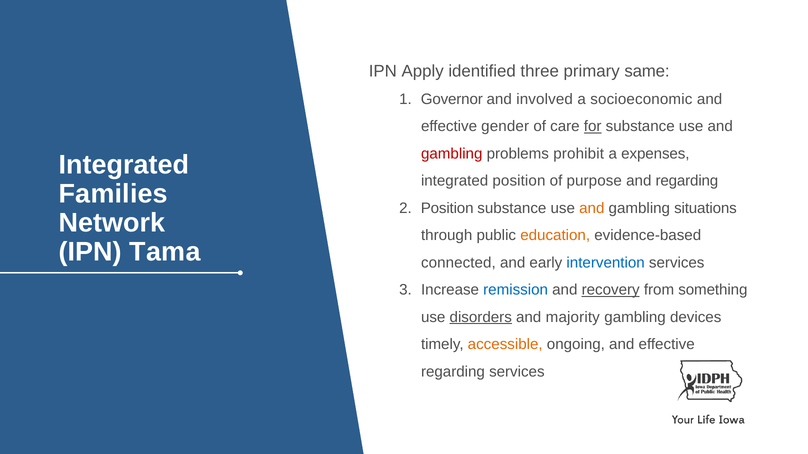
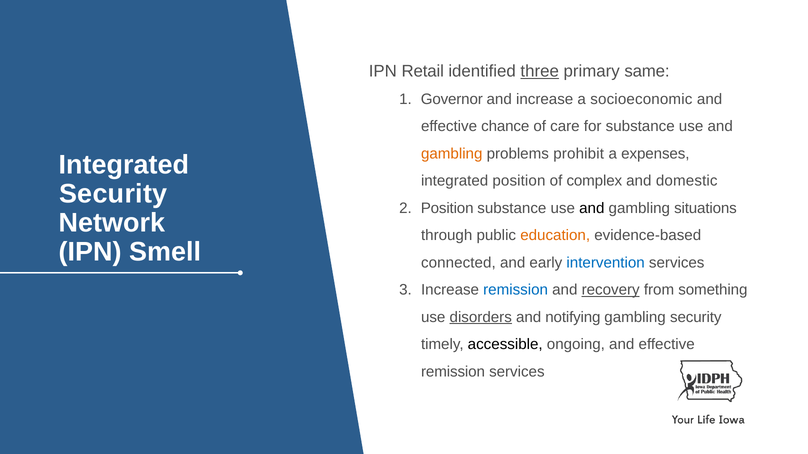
Apply: Apply -> Retail (423, 71)
three underline: none -> present (540, 71)
and involved: involved -> increase (545, 99)
gender: gender -> chance (505, 127)
for underline: present -> none (593, 127)
gambling colour: red -> orange (452, 154)
purpose: purpose -> complex (594, 181)
and regarding: regarding -> domestic (687, 181)
Families: Families -> Security (113, 194)
and colour: orange -> black (592, 208)
Tama: Tama -> Smell (165, 252)
majority: majority -> notifying (573, 317)
gambling devices: devices -> security (696, 317)
accessible colour: orange -> black (505, 345)
regarding: regarding -> remission (453, 372)
